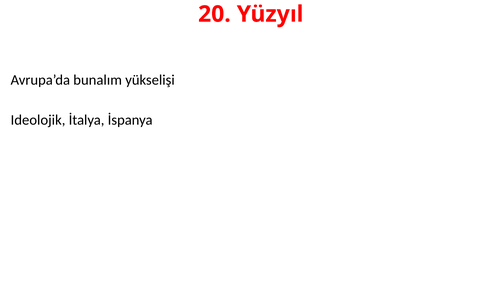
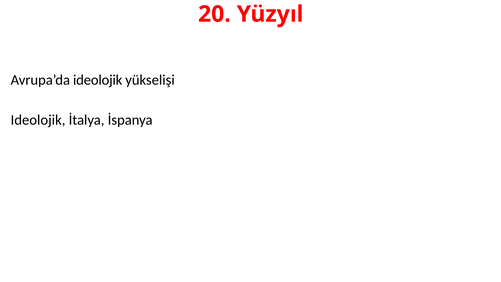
Avrupa’da bunalım: bunalım -> ideolojik (98, 80)
